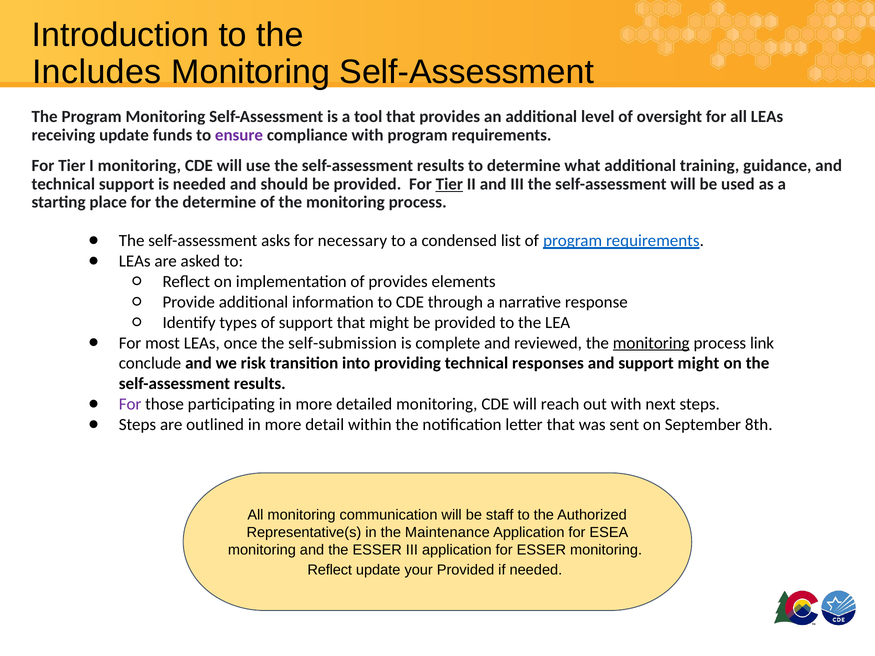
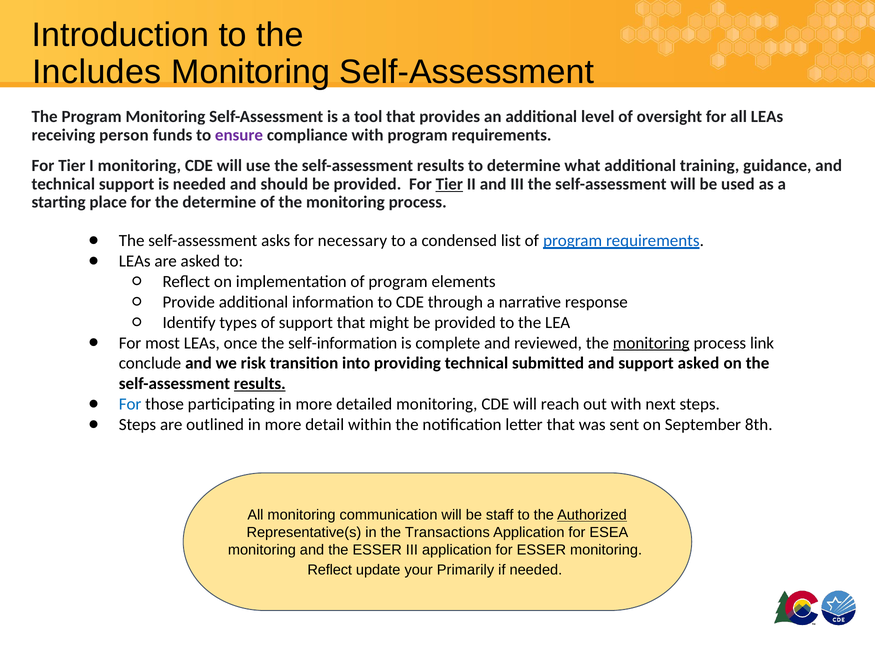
receiving update: update -> person (124, 135)
implementation of provides: provides -> program (398, 282)
self-submission: self-submission -> self-information (343, 343)
responses: responses -> submitted (548, 363)
support might: might -> asked (699, 363)
results underline: none -> present (260, 384)
For colour: purple -> blue (130, 404)
Authorized underline: none -> present (592, 515)
Maintenance: Maintenance -> Transactions (447, 533)
your Provided: Provided -> Primarily (465, 570)
